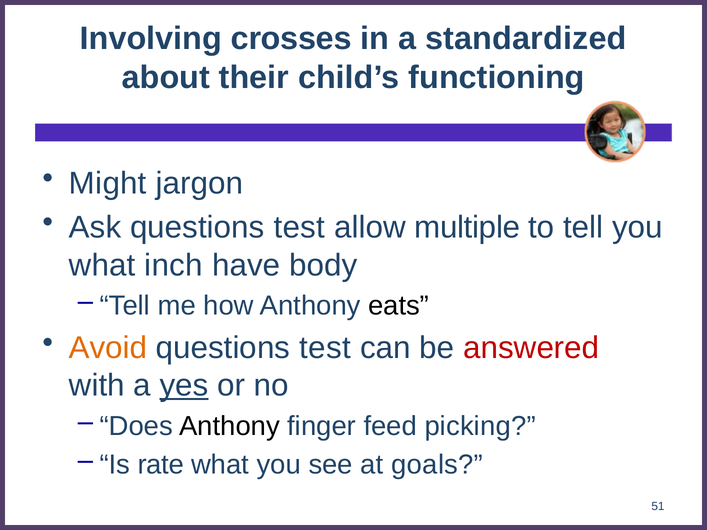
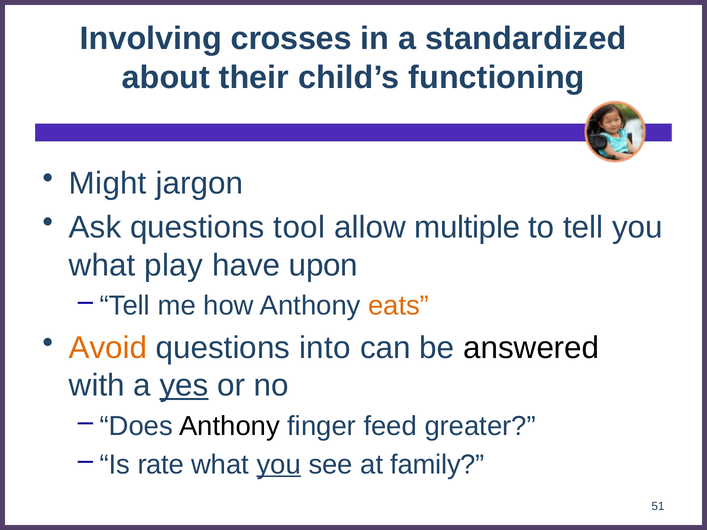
Ask questions test: test -> tool (299, 228)
inch: inch -> play (174, 265)
body: body -> upon (323, 265)
eats colour: black -> orange (399, 306)
test: test -> into (325, 348)
answered colour: red -> black (531, 348)
picking: picking -> greater (480, 426)
you underline: none -> present (279, 465)
goals: goals -> family (438, 465)
